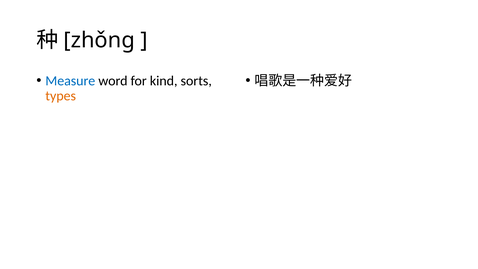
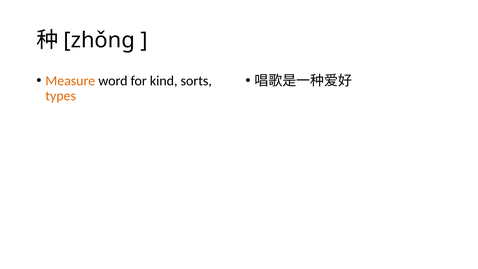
Measure colour: blue -> orange (70, 81)
